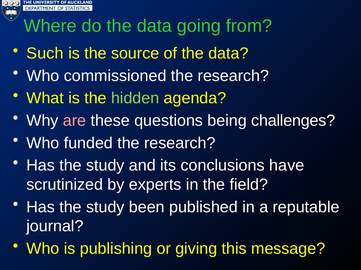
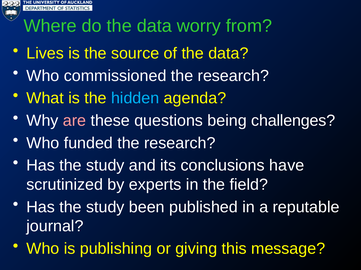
going: going -> worry (199, 26)
Such: Such -> Lives (45, 53)
hidden colour: light green -> light blue (135, 98)
